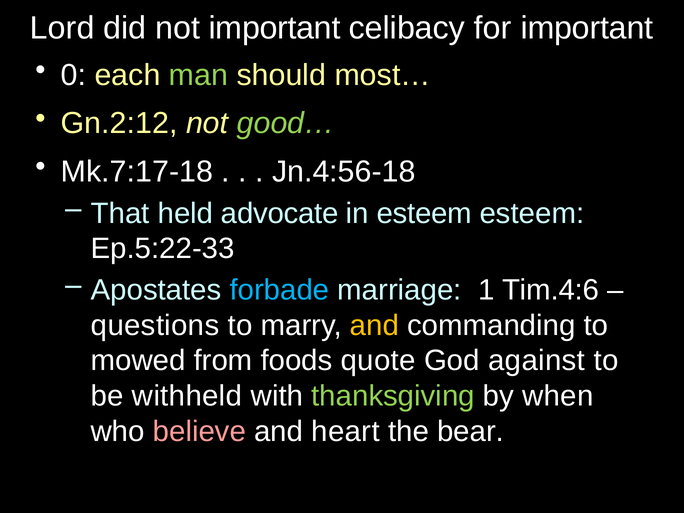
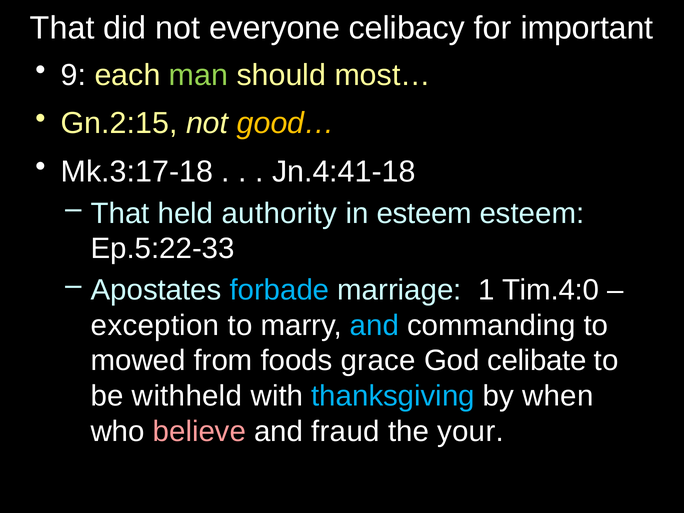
Lord: Lord -> That (62, 28)
not important: important -> everyone (275, 28)
0: 0 -> 9 (74, 75)
Gn.2:12: Gn.2:12 -> Gn.2:15 (119, 123)
good… colour: light green -> yellow (286, 123)
Mk.7:17-18: Mk.7:17-18 -> Mk.3:17-18 (137, 172)
Jn.4:56-18: Jn.4:56-18 -> Jn.4:41-18 (344, 172)
advocate: advocate -> authority (279, 213)
Tim.4:6: Tim.4:6 -> Tim.4:0 (551, 290)
questions: questions -> exception (155, 325)
and colour: yellow -> light blue (374, 325)
quote: quote -> grace (378, 361)
against: against -> celibate (537, 361)
thanksgiving colour: light green -> light blue (393, 396)
heart: heart -> fraud (346, 431)
bear: bear -> your (470, 431)
